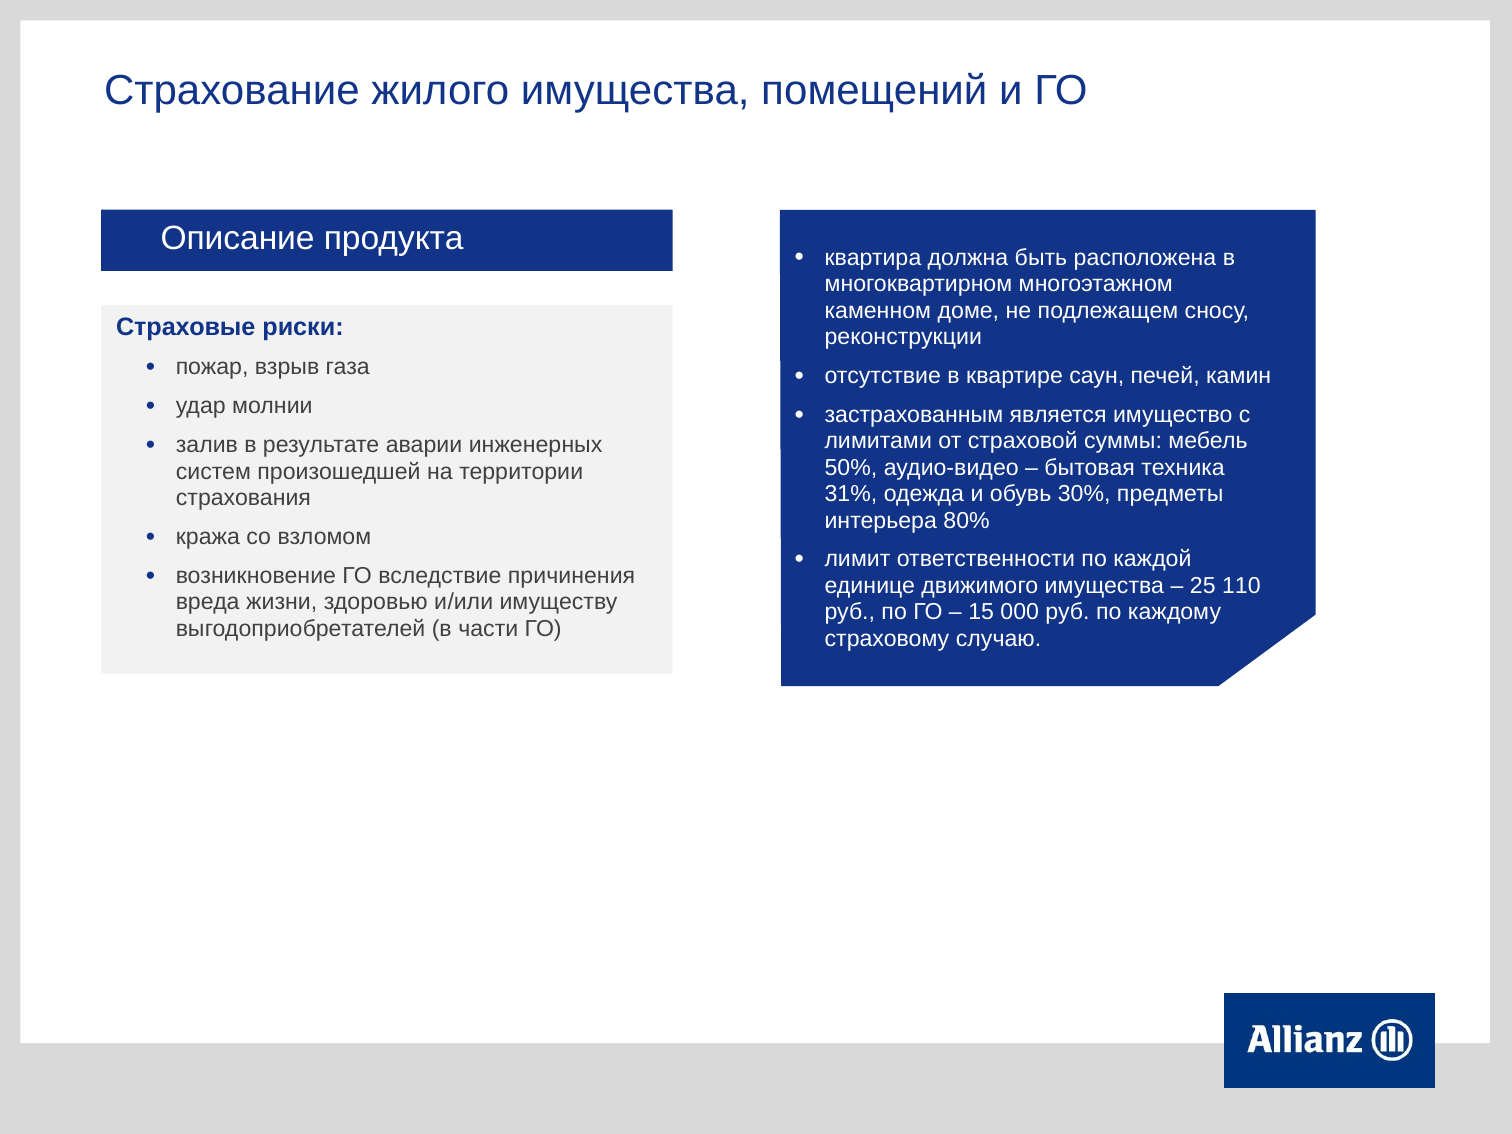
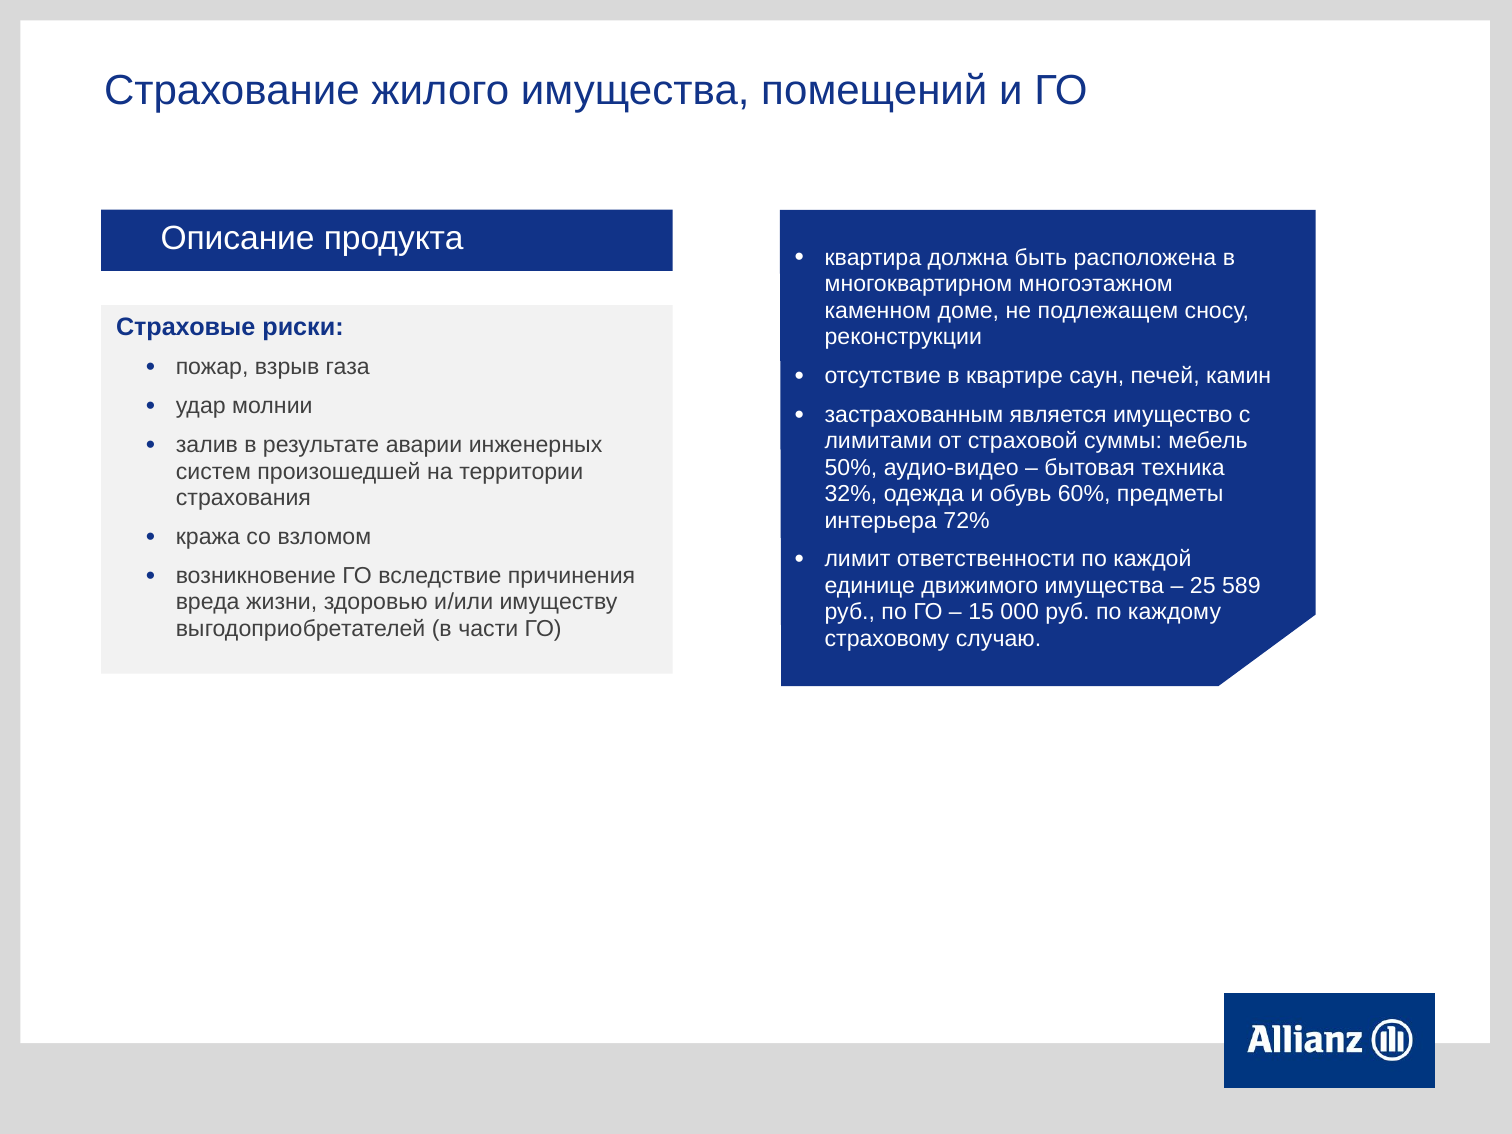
31%: 31% -> 32% (851, 494)
30%: 30% -> 60% (1084, 494)
80%: 80% -> 72% (967, 520)
110: 110 -> 589 (1241, 586)
